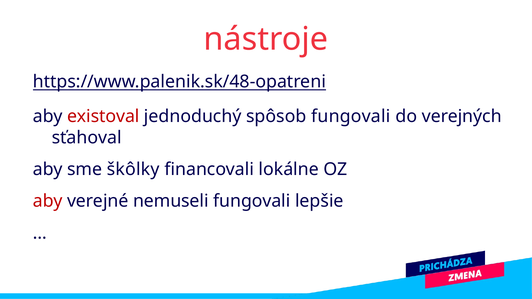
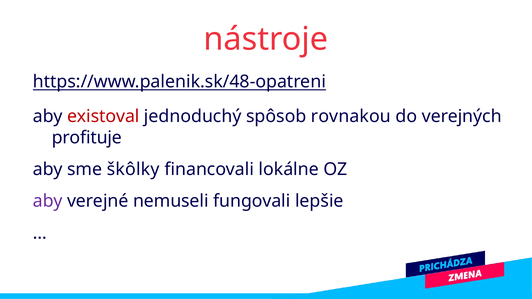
spôsob fungovali: fungovali -> rovnakou (351, 117)
sťahoval: sťahoval -> profituje (87, 138)
aby colour: red -> purple (48, 201)
